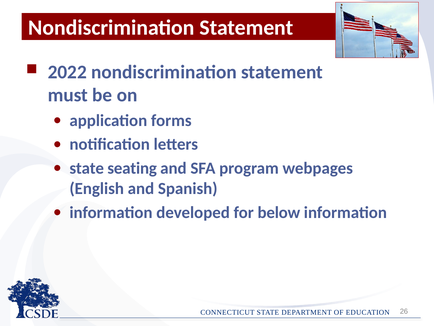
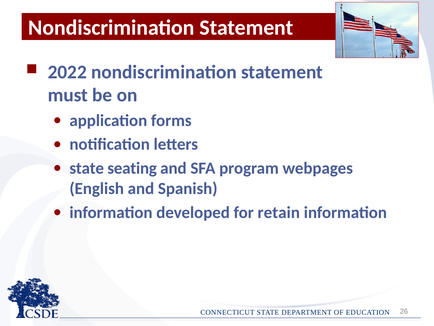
below: below -> retain (279, 212)
